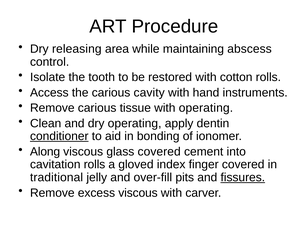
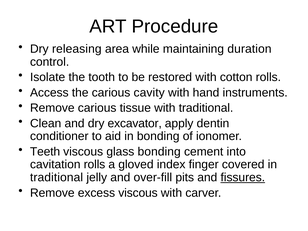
abscess: abscess -> duration (249, 49)
with operating: operating -> traditional (206, 108)
dry operating: operating -> excavator (135, 123)
conditioner underline: present -> none (59, 136)
Along: Along -> Teeth (45, 152)
glass covered: covered -> bonding (159, 152)
